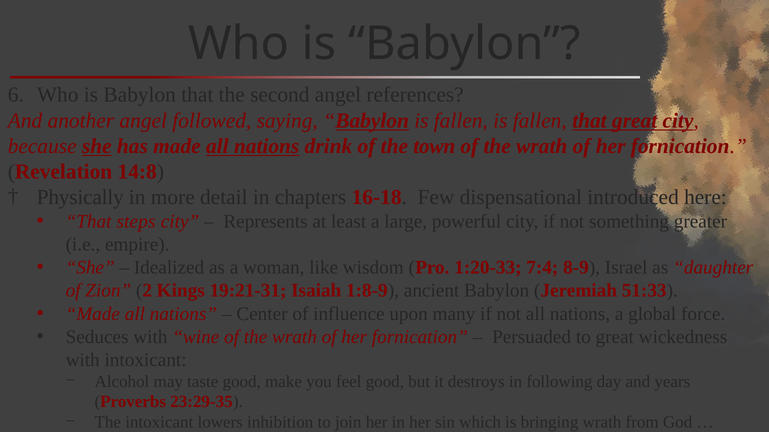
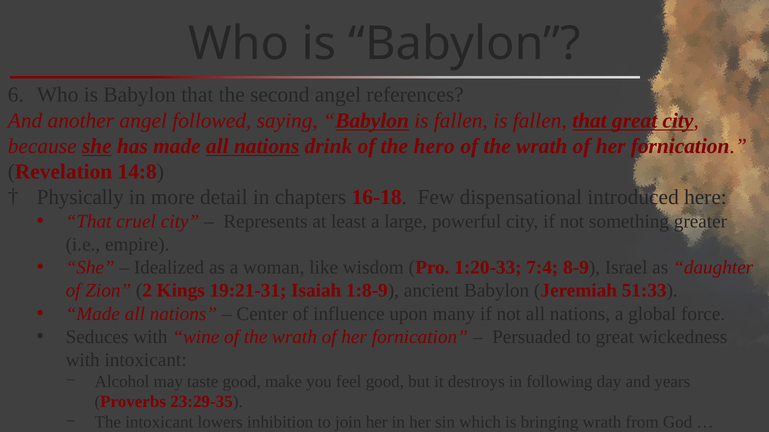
town: town -> hero (434, 146)
steps: steps -> cruel (136, 222)
